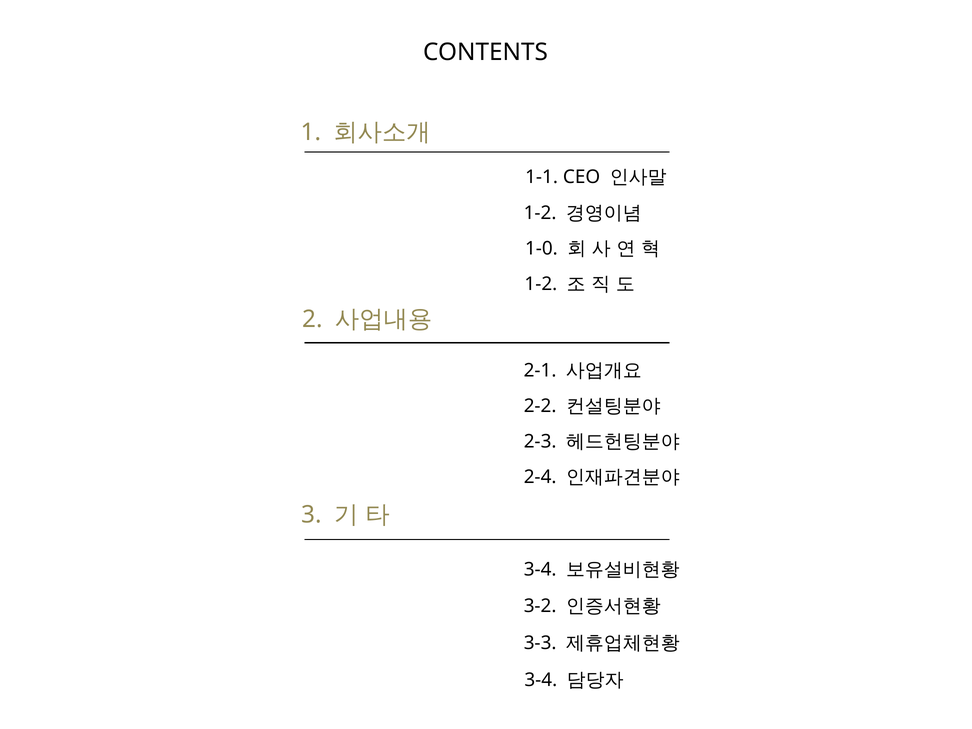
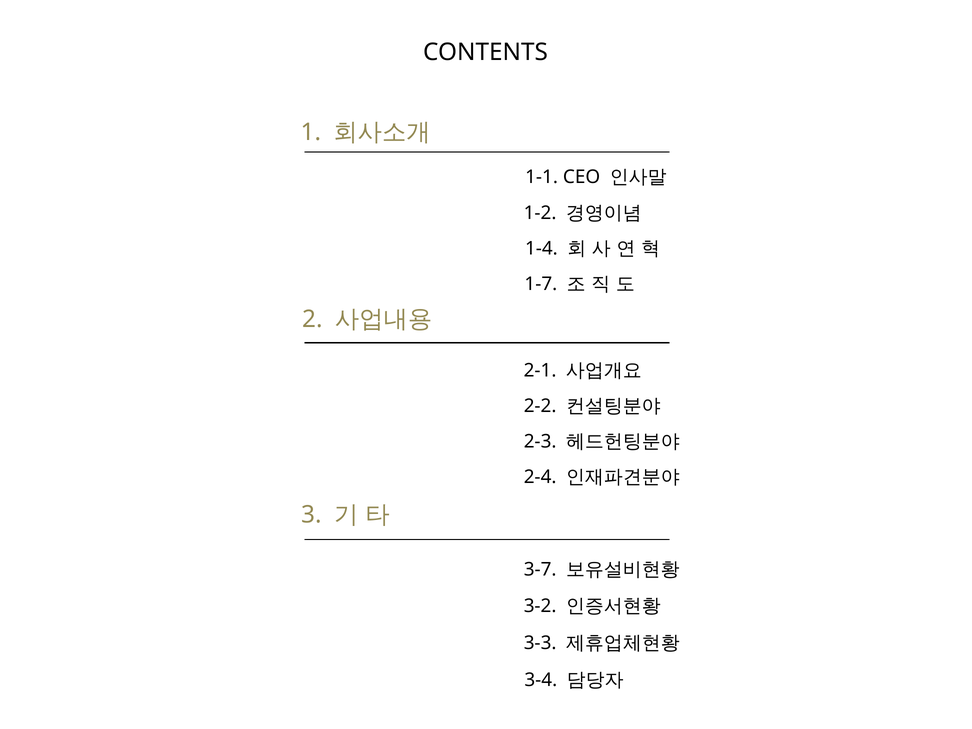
1-0: 1-0 -> 1-4 (541, 248)
1-2: 1-2 -> 1-7 (541, 284)
3-4: 3-4 -> 3-7 (540, 569)
